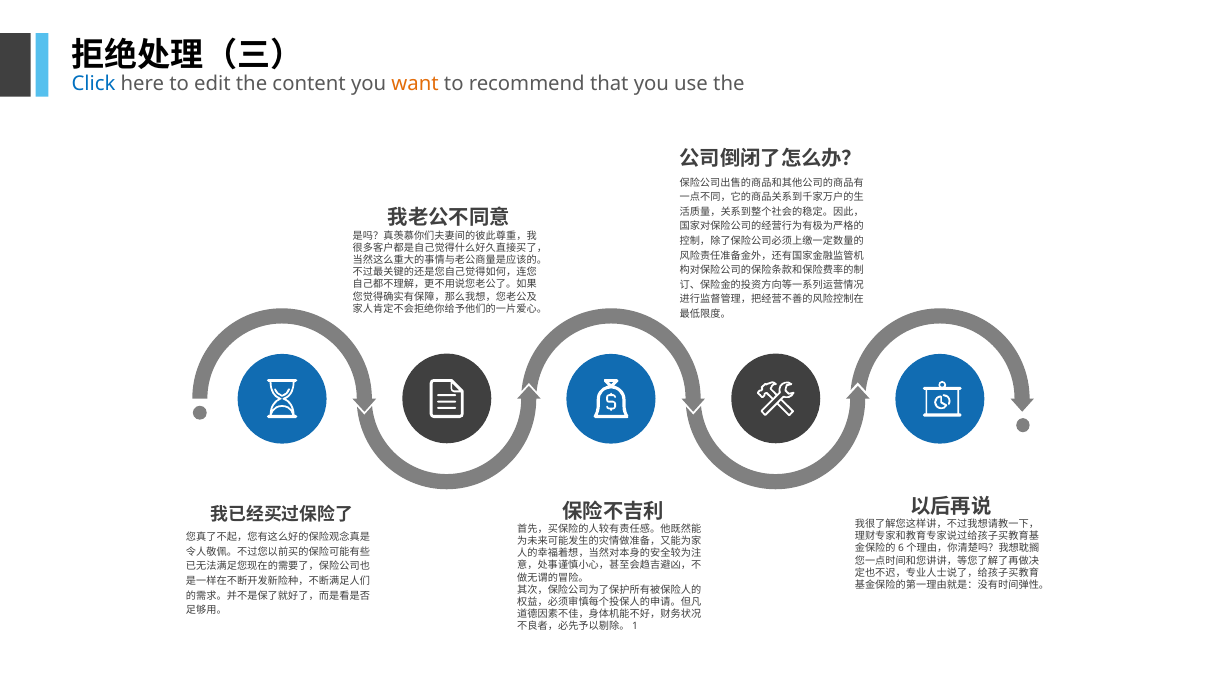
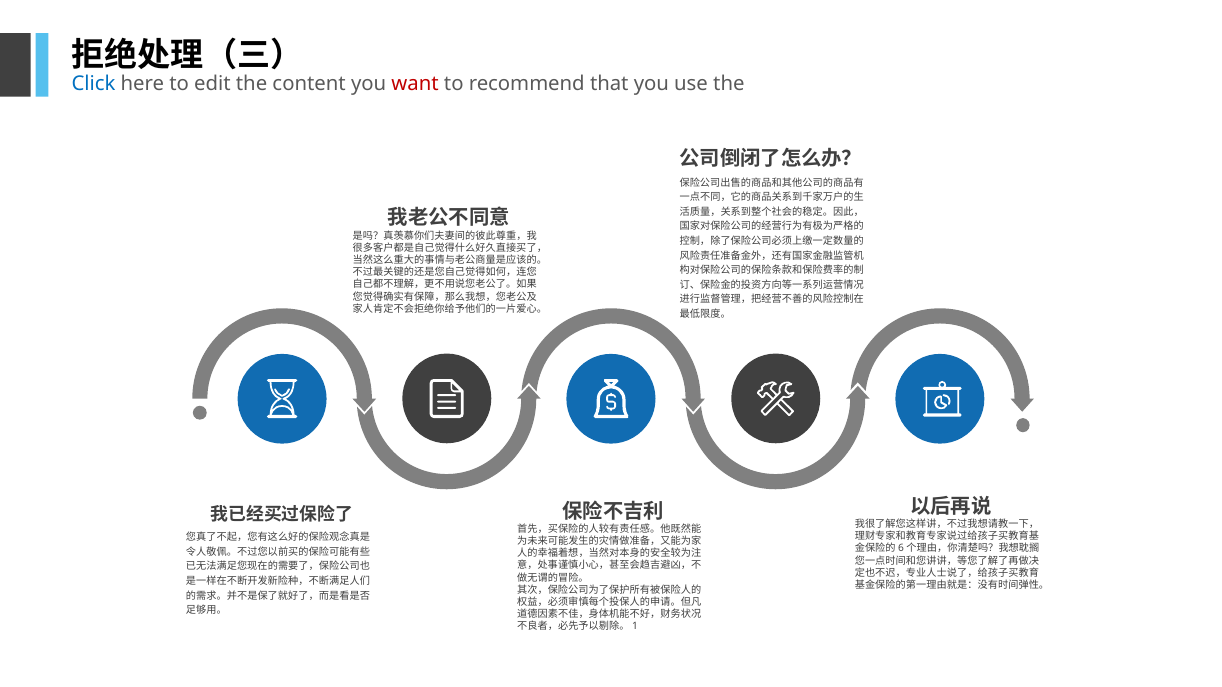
want colour: orange -> red (415, 84)
